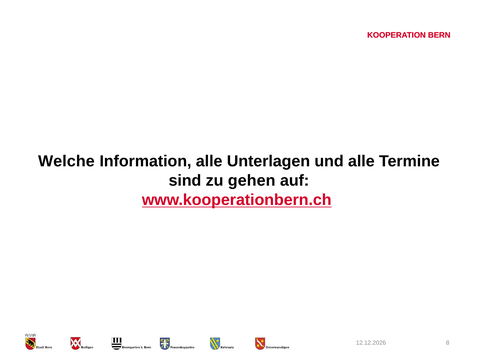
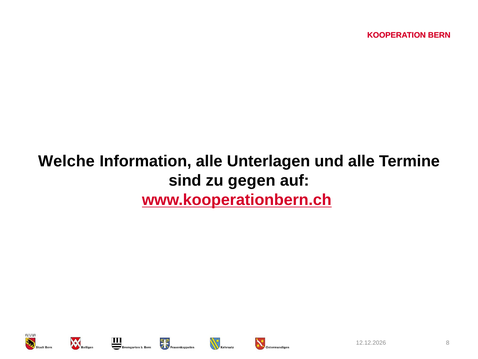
gehen: gehen -> gegen (252, 180)
